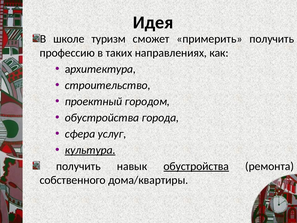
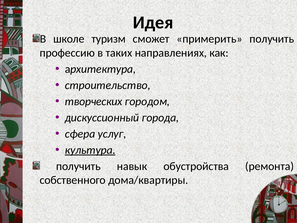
проектный: проектный -> творческих (94, 101)
обустройства: обустройства -> дискуссионный (102, 118)
обустройства underline: present -> none (196, 166)
